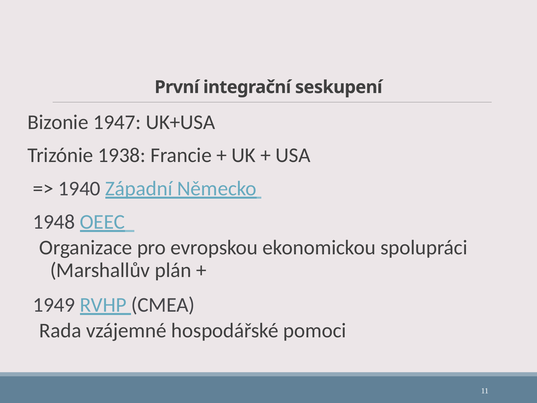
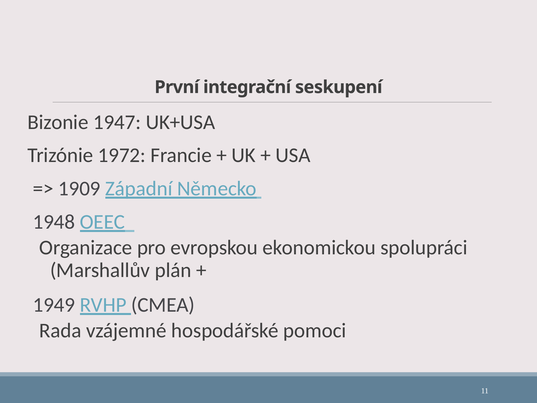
1938: 1938 -> 1972 (122, 155)
1940: 1940 -> 1909 (79, 188)
